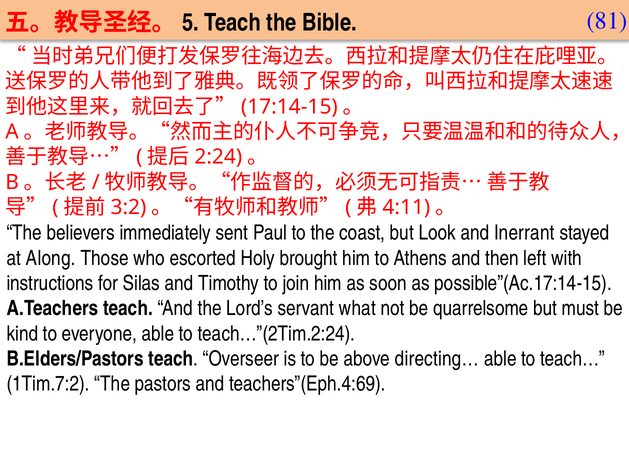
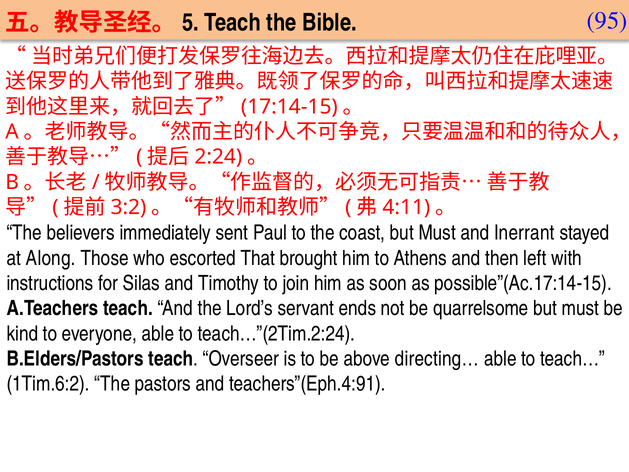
81: 81 -> 95 (607, 21)
coast but Look: Look -> Must (437, 233)
Holy: Holy -> That (258, 258)
what: what -> ends (358, 308)
1Tim.7:2: 1Tim.7:2 -> 1Tim.6:2 (48, 384)
teachers”(Eph.4:69: teachers”(Eph.4:69 -> teachers”(Eph.4:91 (307, 384)
